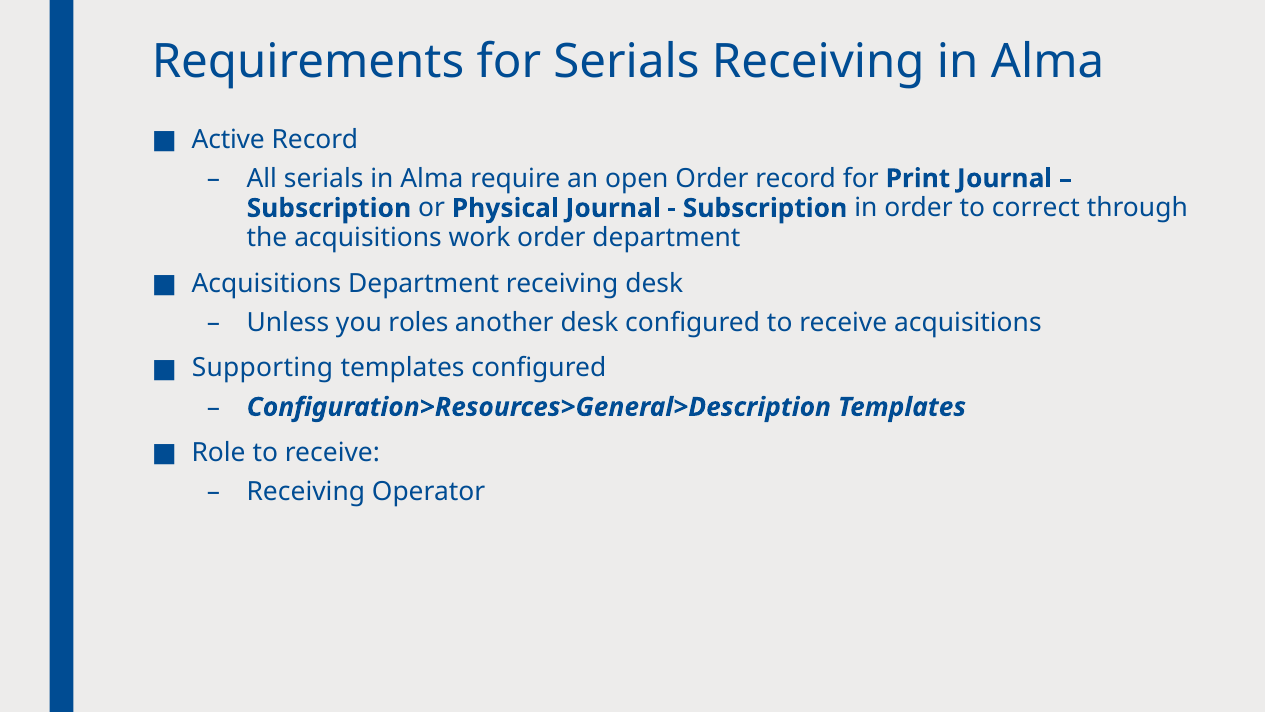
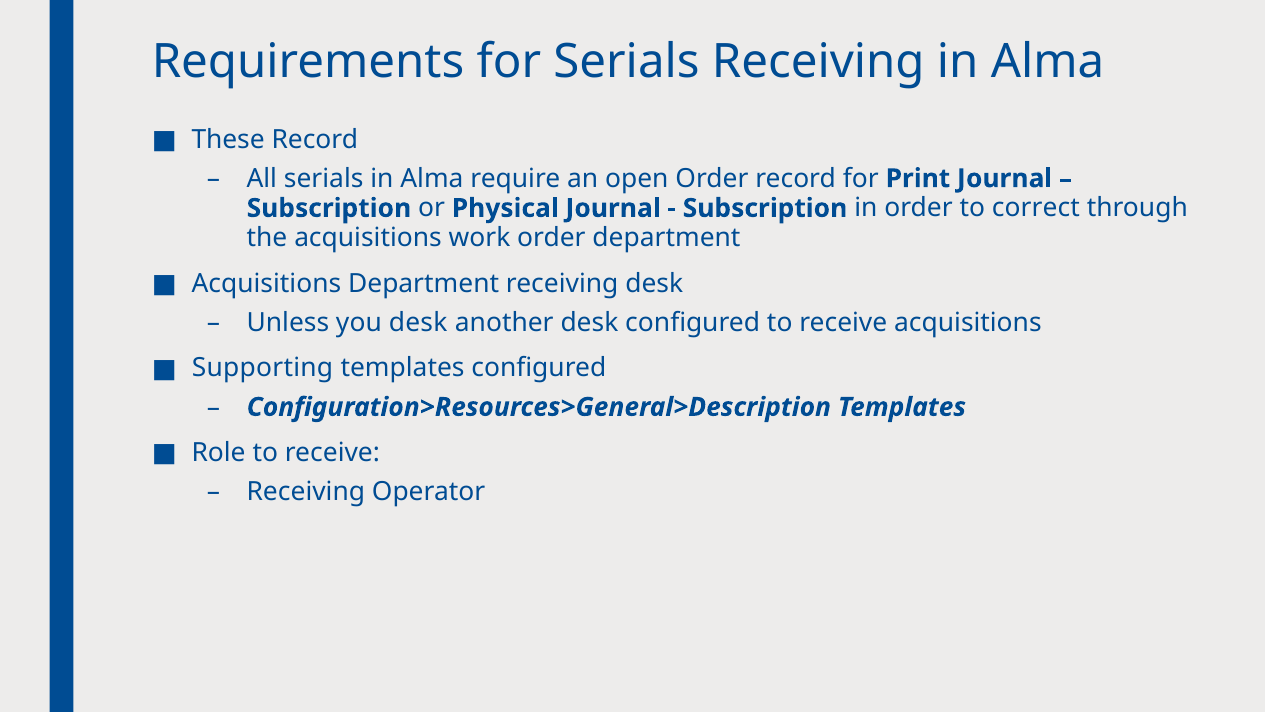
Active: Active -> These (228, 139)
you roles: roles -> desk (418, 322)
